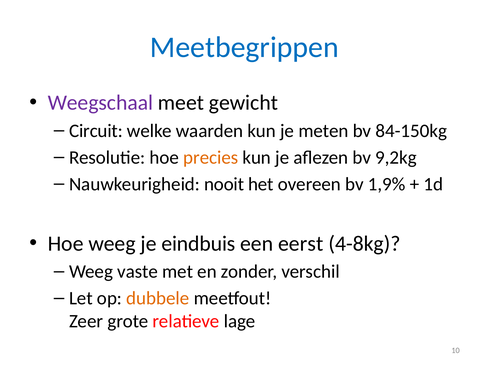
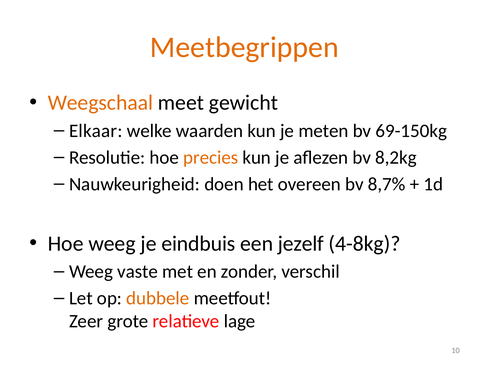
Meetbegrippen colour: blue -> orange (244, 47)
Weegschaal colour: purple -> orange (100, 103)
Circuit: Circuit -> Elkaar (96, 131)
84-150kg: 84-150kg -> 69-150kg (411, 131)
9,2kg: 9,2kg -> 8,2kg (396, 157)
nooit: nooit -> doen (224, 184)
1,9%: 1,9% -> 8,7% (387, 184)
eerst: eerst -> jezelf (301, 243)
